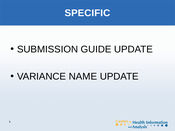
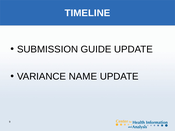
SPECIFIC: SPECIFIC -> TIMELINE (87, 13)
